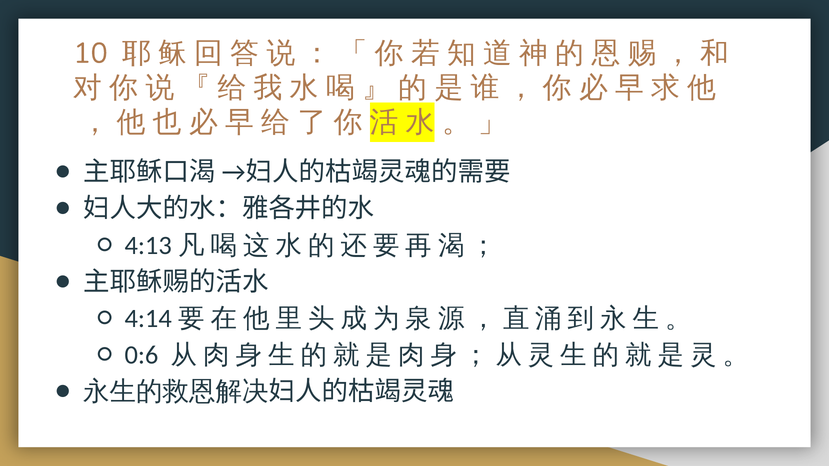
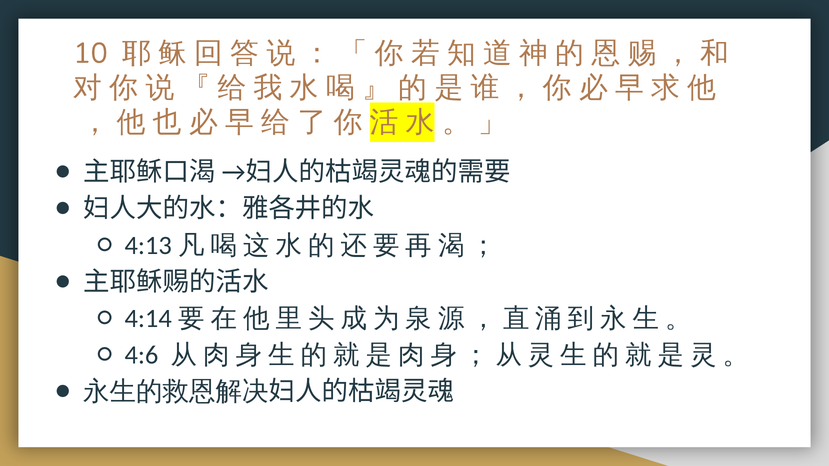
0:6: 0:6 -> 4:6 (141, 355)
